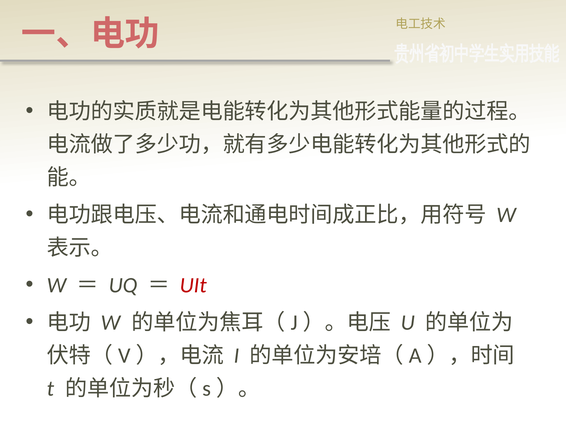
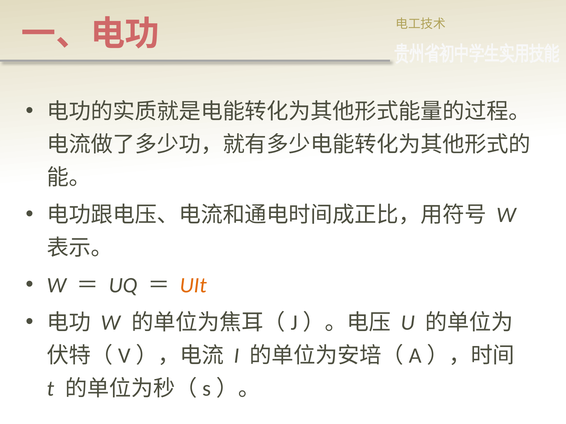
UIt colour: red -> orange (193, 286)
